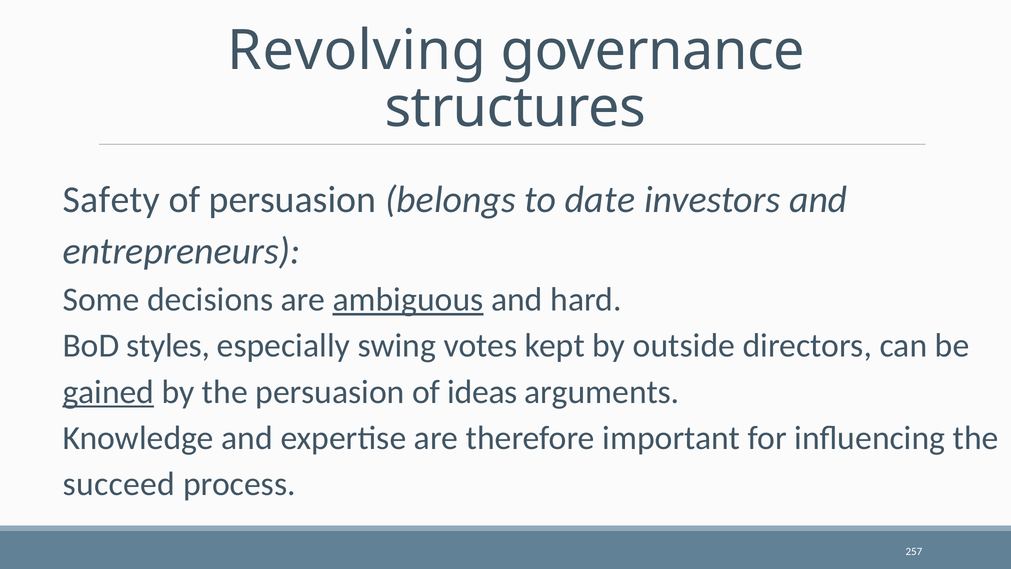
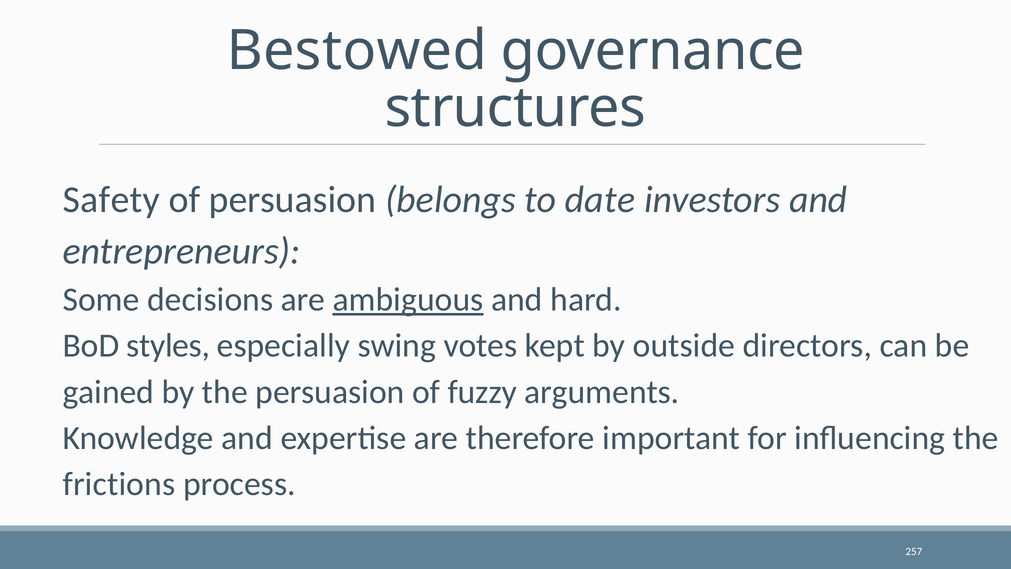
Revolving: Revolving -> Bestowed (357, 51)
gained underline: present -> none (108, 392)
ideas: ideas -> fuzzy (482, 392)
succeed: succeed -> frictions (119, 484)
